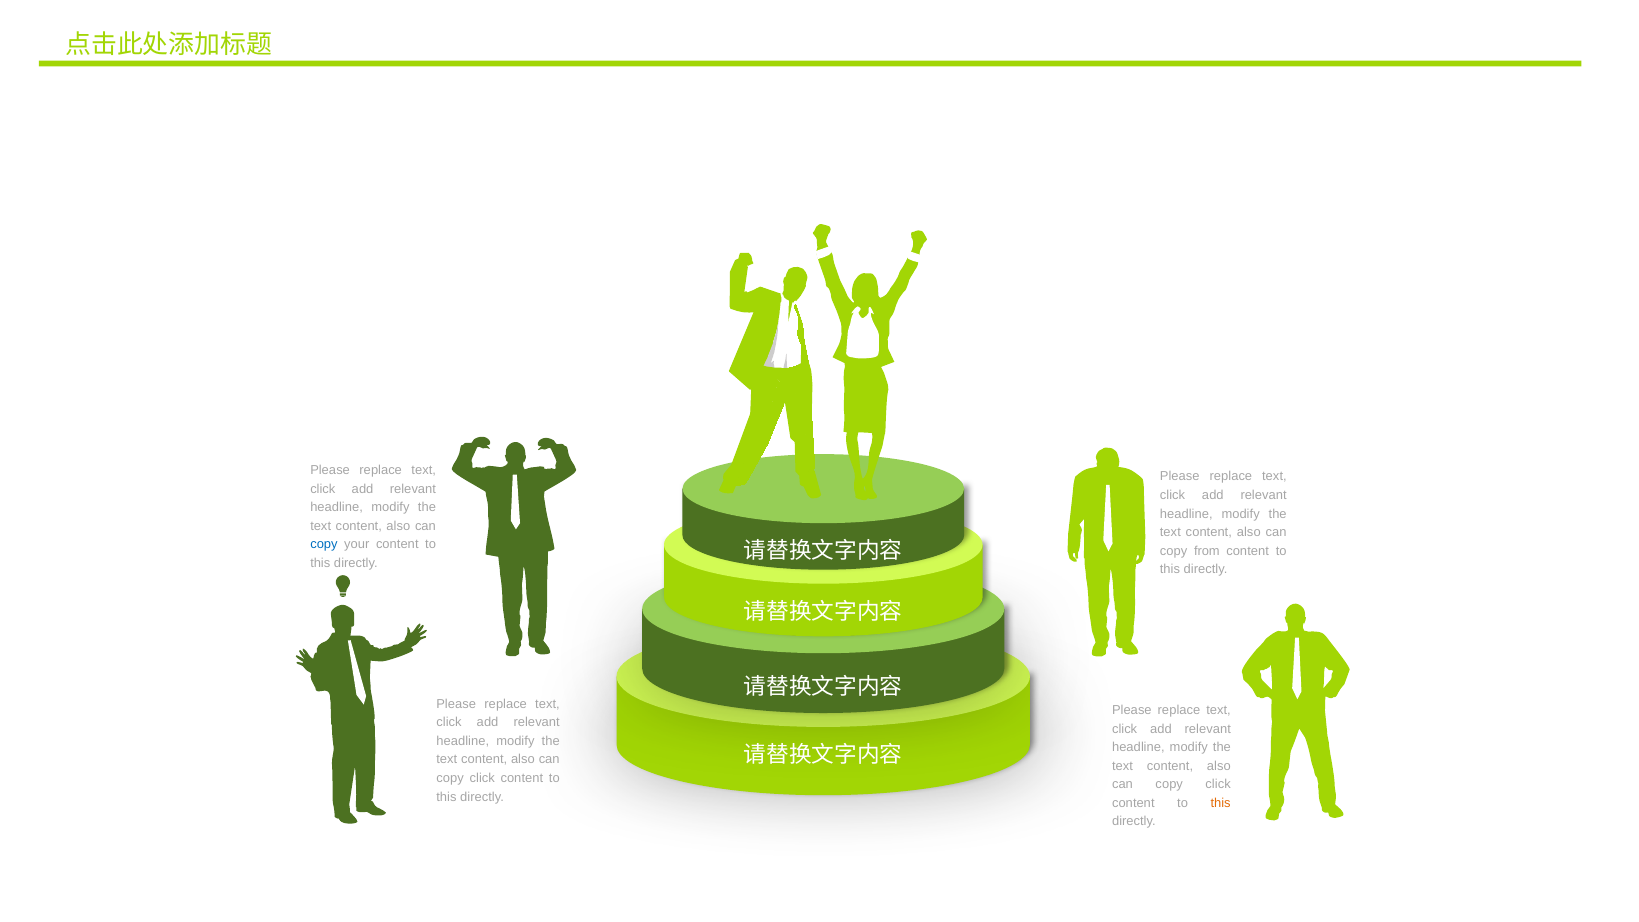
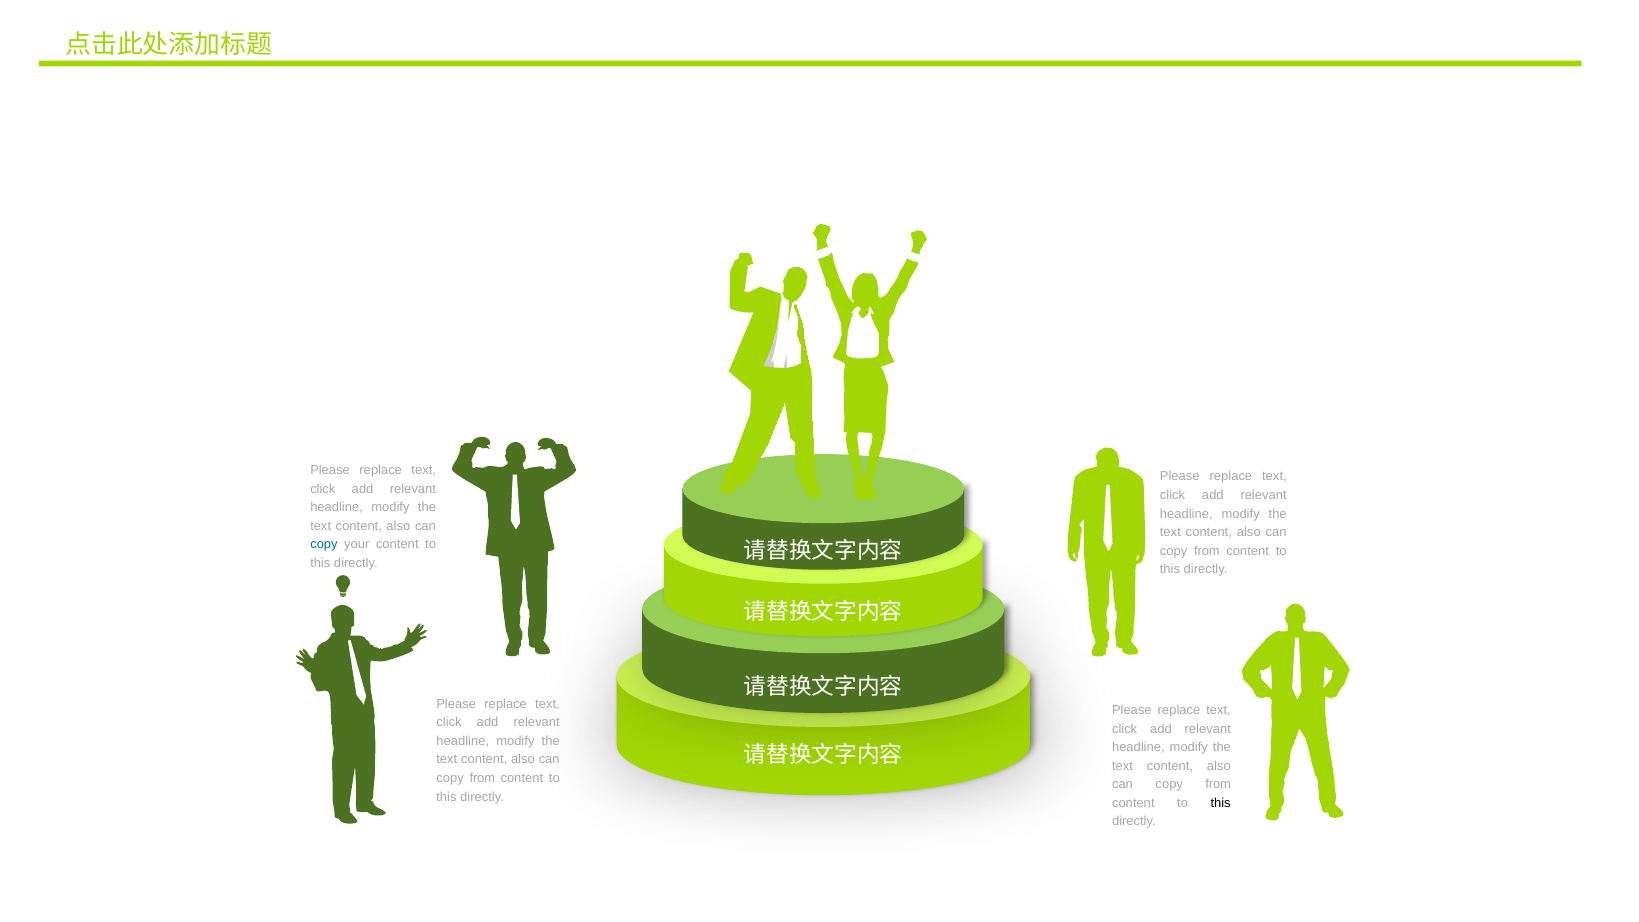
click: click -> from (482, 778)
click: click -> from (1218, 784)
this colour: orange -> black (1221, 803)
